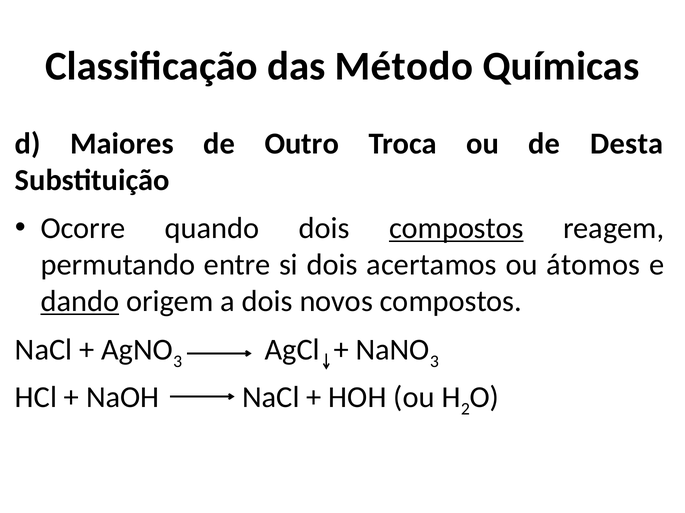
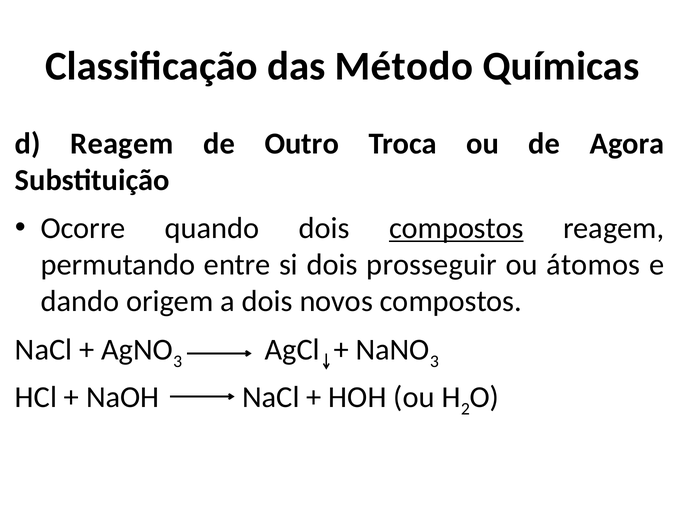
d Maiores: Maiores -> Reagem (122, 144)
Desta: Desta -> Agora (627, 144)
acertamos: acertamos -> prosseguir (432, 265)
dando underline: present -> none (80, 302)
